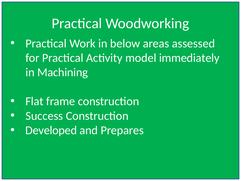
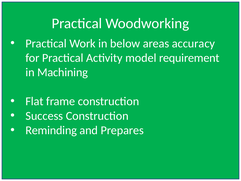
assessed: assessed -> accuracy (193, 43)
immediately: immediately -> requirement (189, 58)
Developed: Developed -> Reminding (51, 130)
